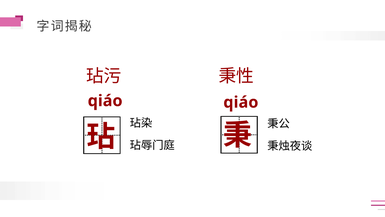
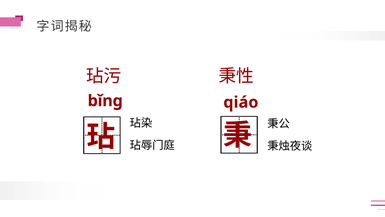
qiáo: qiáo -> bǐng (105, 101)
